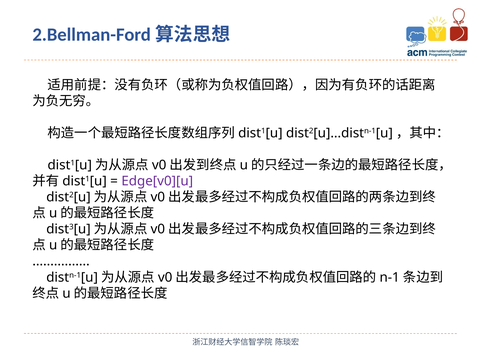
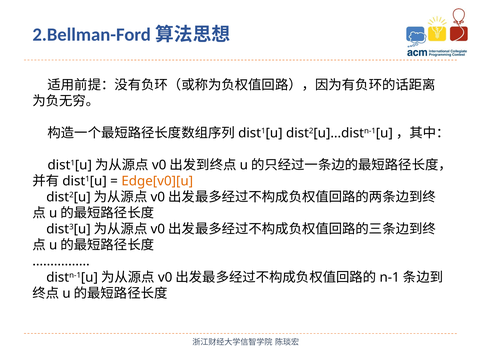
Edge[v0][u colour: purple -> orange (157, 182)
